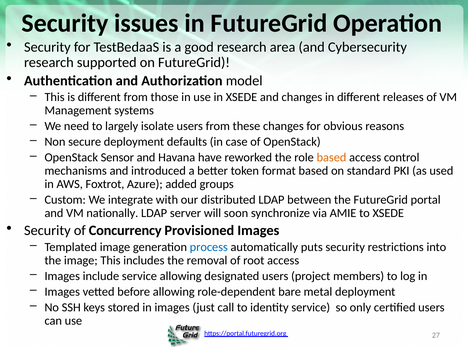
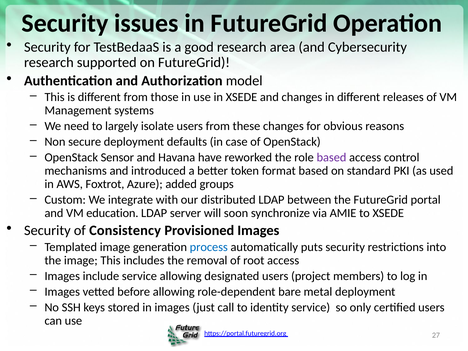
based colour: orange -> purple (331, 157)
nationally: nationally -> education (112, 213)
Concurrency: Concurrency -> Consistency (125, 231)
